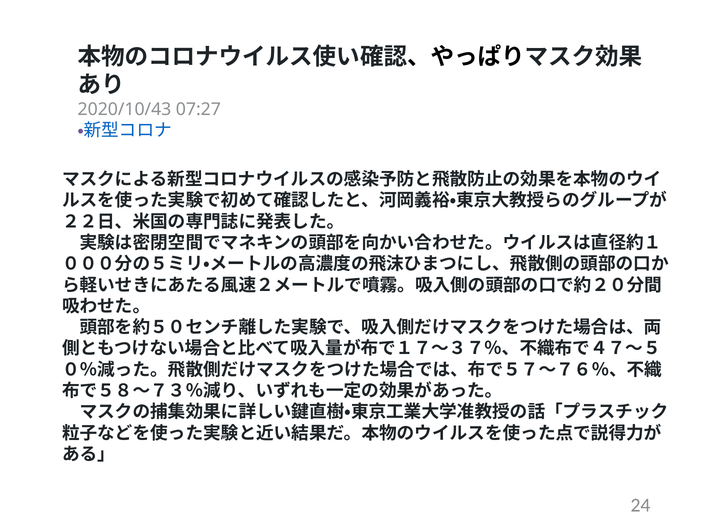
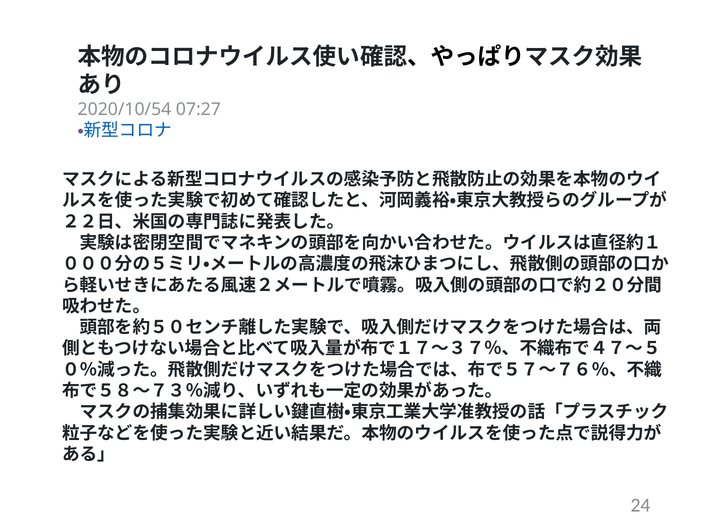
2020/10/43: 2020/10/43 -> 2020/10/54 (124, 109)
